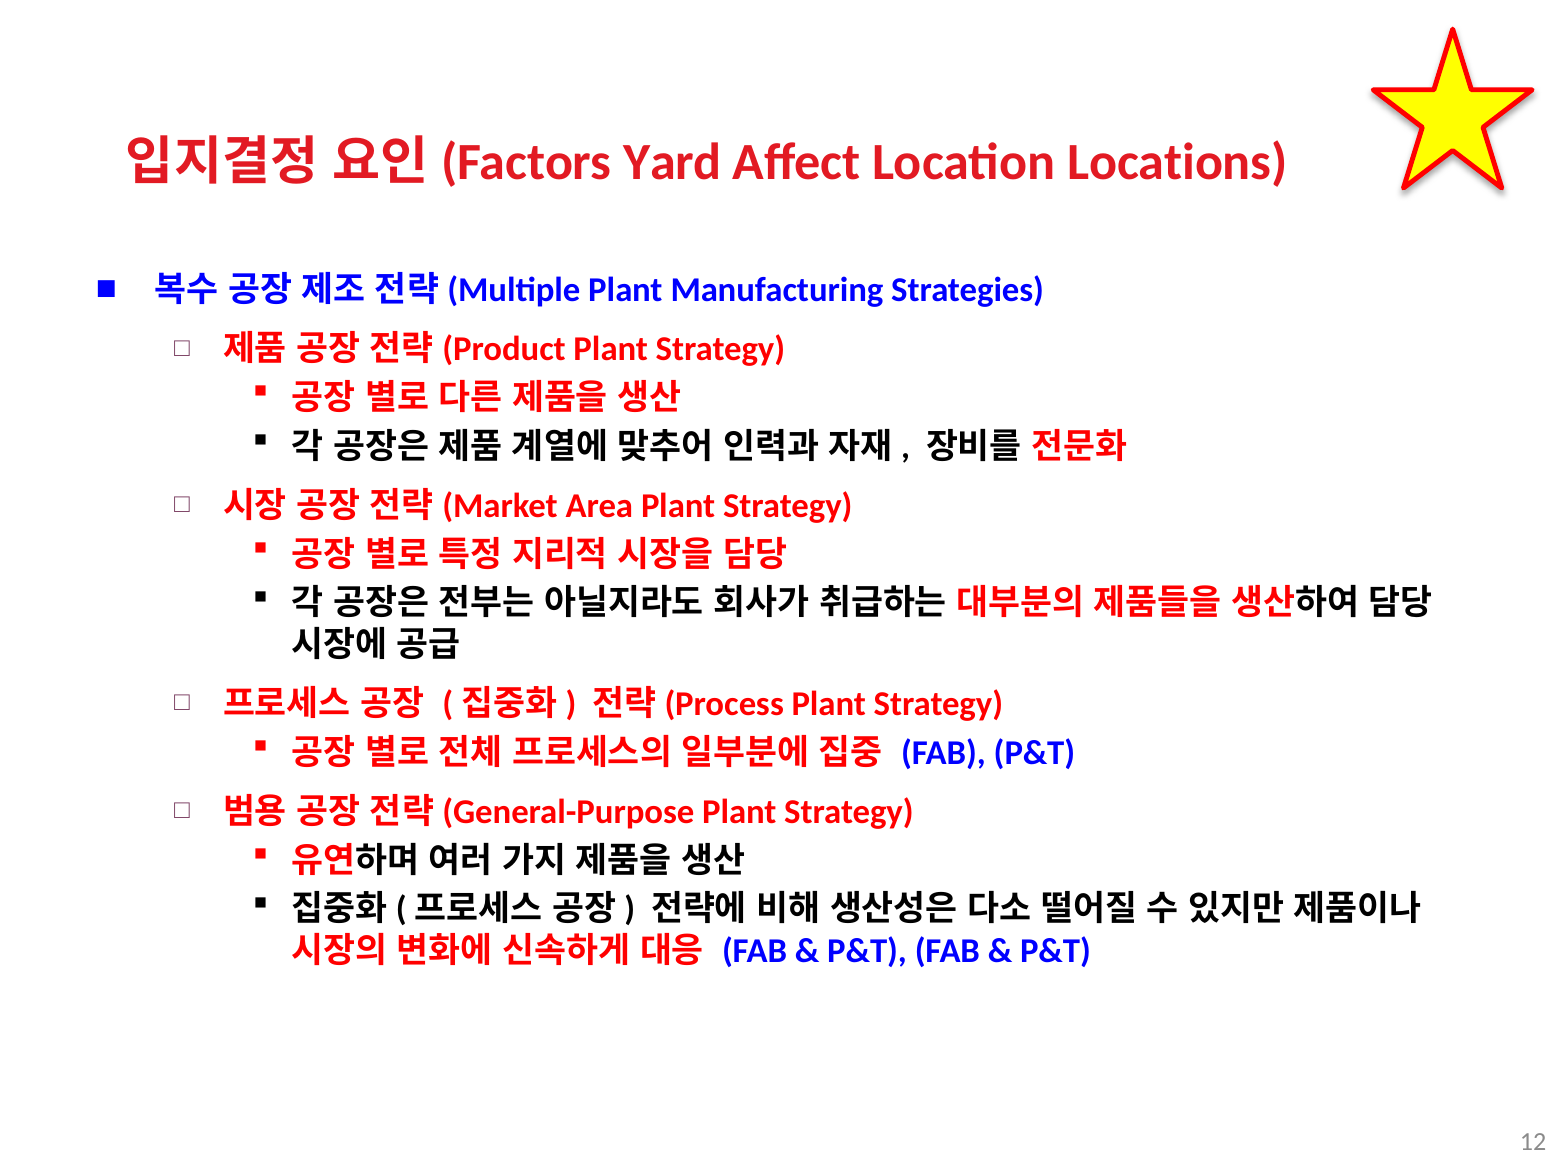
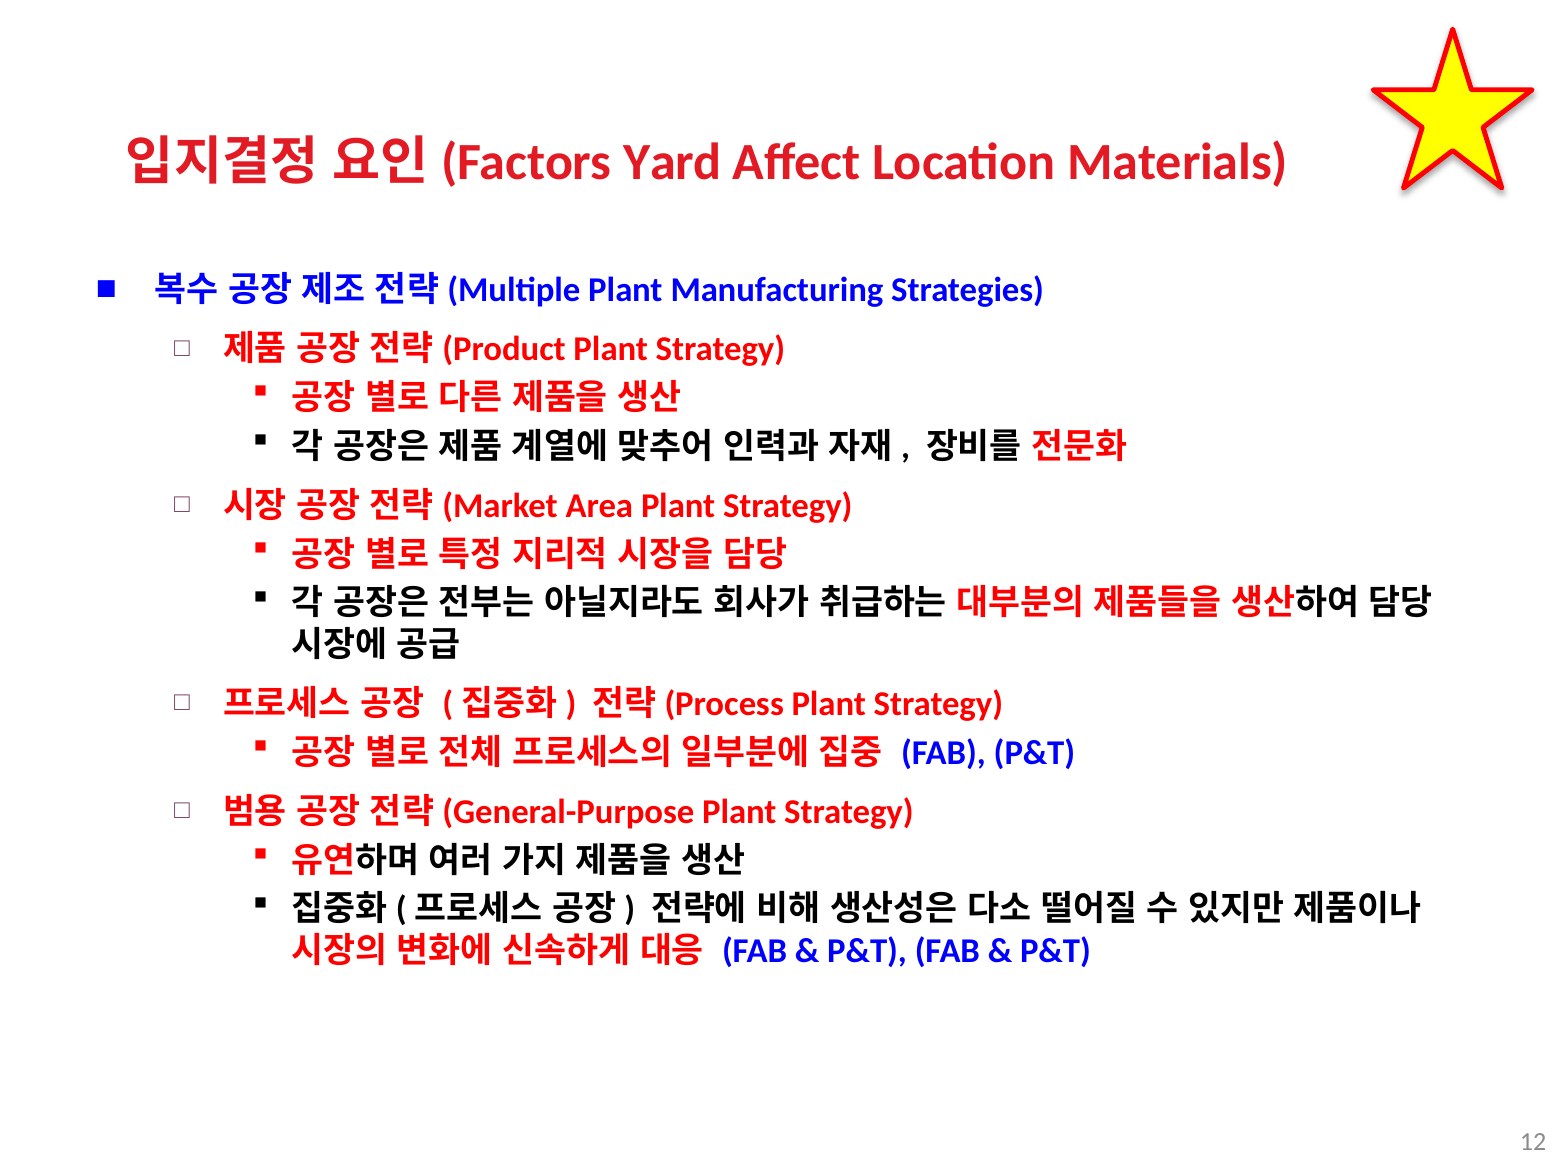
Locations: Locations -> Materials (1178, 162)
